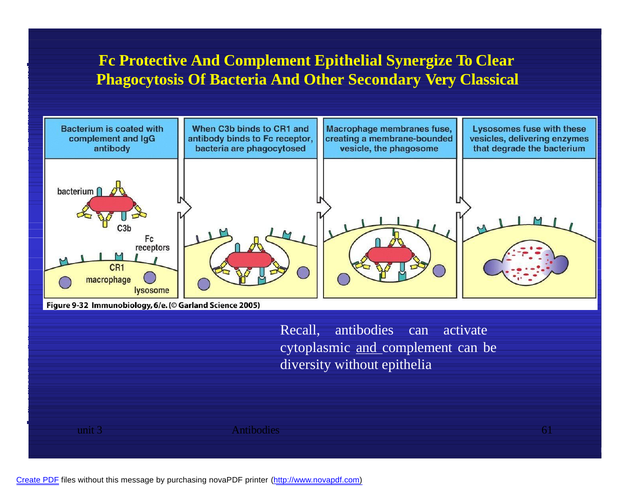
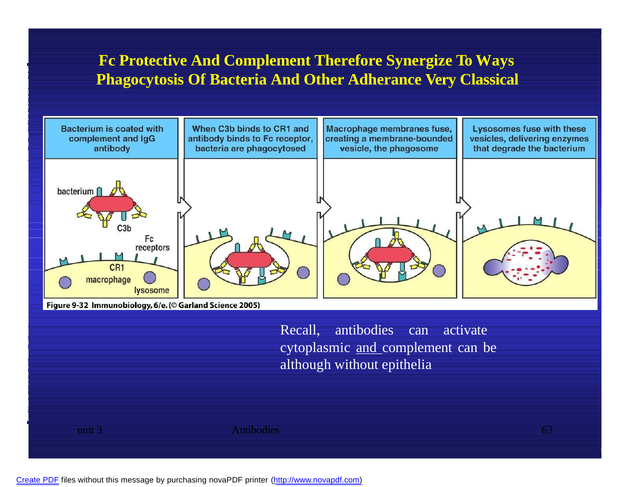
Epithelial: Epithelial -> Therefore (348, 61)
Clear: Clear -> Ways (495, 61)
Secondary: Secondary -> Adherance (385, 80)
diversity: diversity -> although (306, 364)
61: 61 -> 63 (547, 430)
